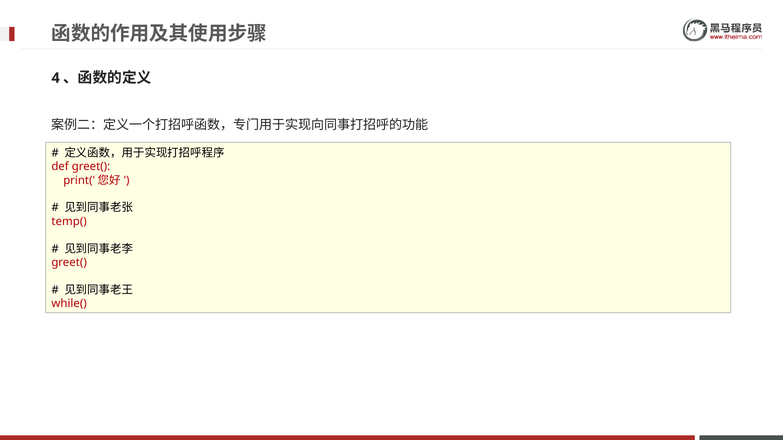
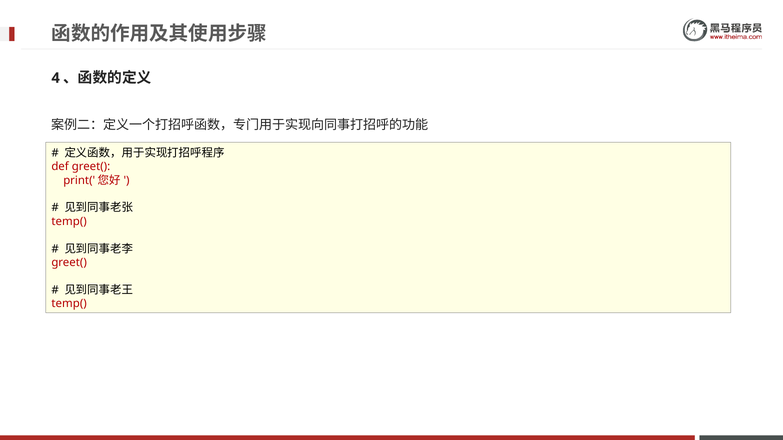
while(: while( -> temp( (69, 304)
